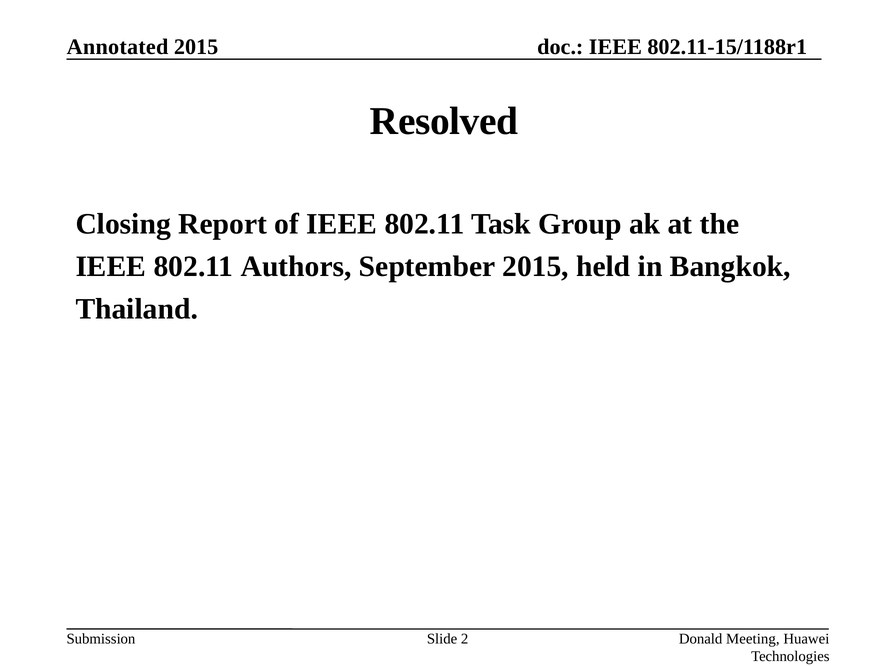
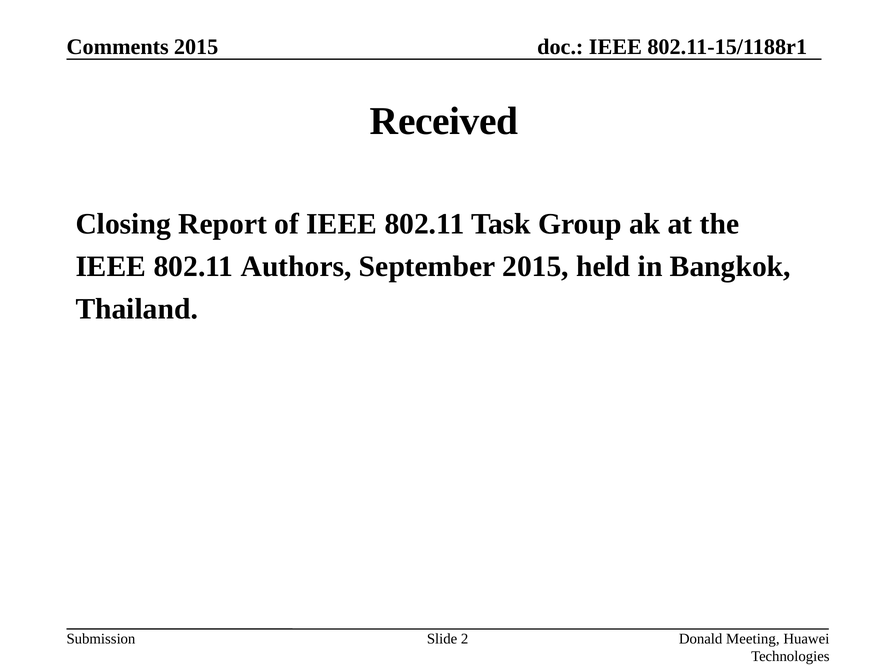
Annotated: Annotated -> Comments (118, 47)
Resolved: Resolved -> Received (444, 121)
